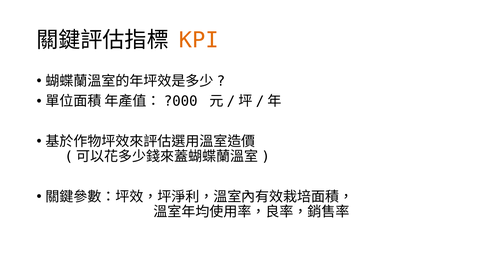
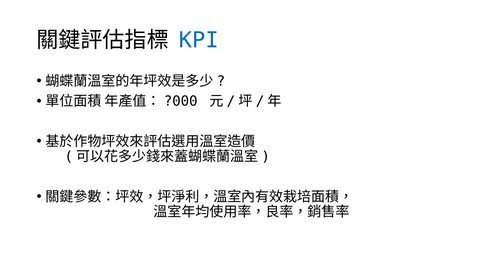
KPI colour: orange -> blue (199, 40)
